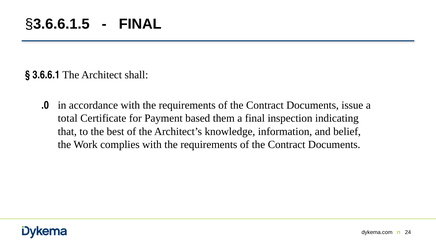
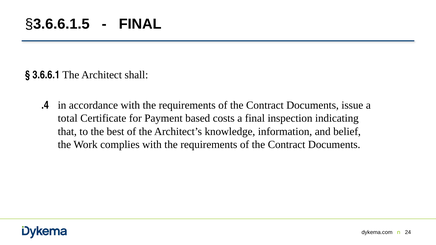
.0: .0 -> .4 (45, 105)
them: them -> costs (224, 118)
